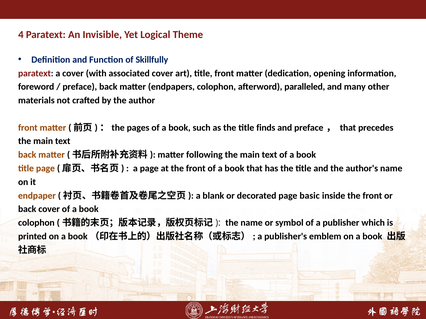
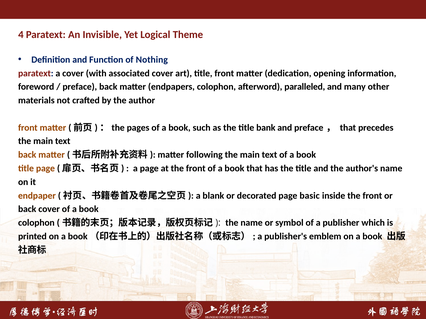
Skillfully: Skillfully -> Nothing (152, 60)
finds: finds -> bank (266, 128)
